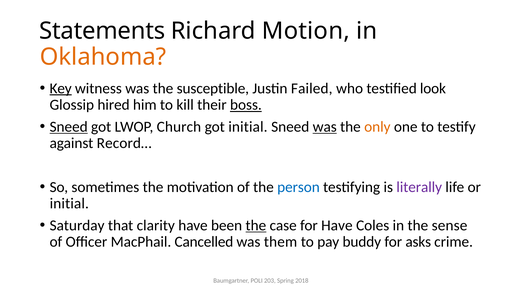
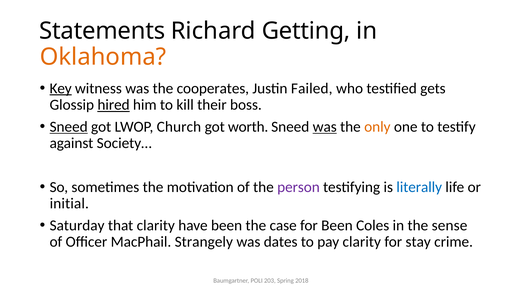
Motion: Motion -> Getting (306, 31)
susceptible: susceptible -> cooperates (213, 88)
look: look -> gets (433, 88)
hired underline: none -> present (114, 105)
boss underline: present -> none (246, 105)
got initial: initial -> worth (248, 127)
Record…: Record… -> Society… (124, 143)
person colour: blue -> purple (298, 187)
literally colour: purple -> blue (419, 187)
the underline: present -> none (256, 225)
for Have: Have -> Been (337, 225)
Cancelled: Cancelled -> Strangely (204, 242)
them: them -> dates (281, 242)
pay buddy: buddy -> clarity (362, 242)
asks: asks -> stay (418, 242)
